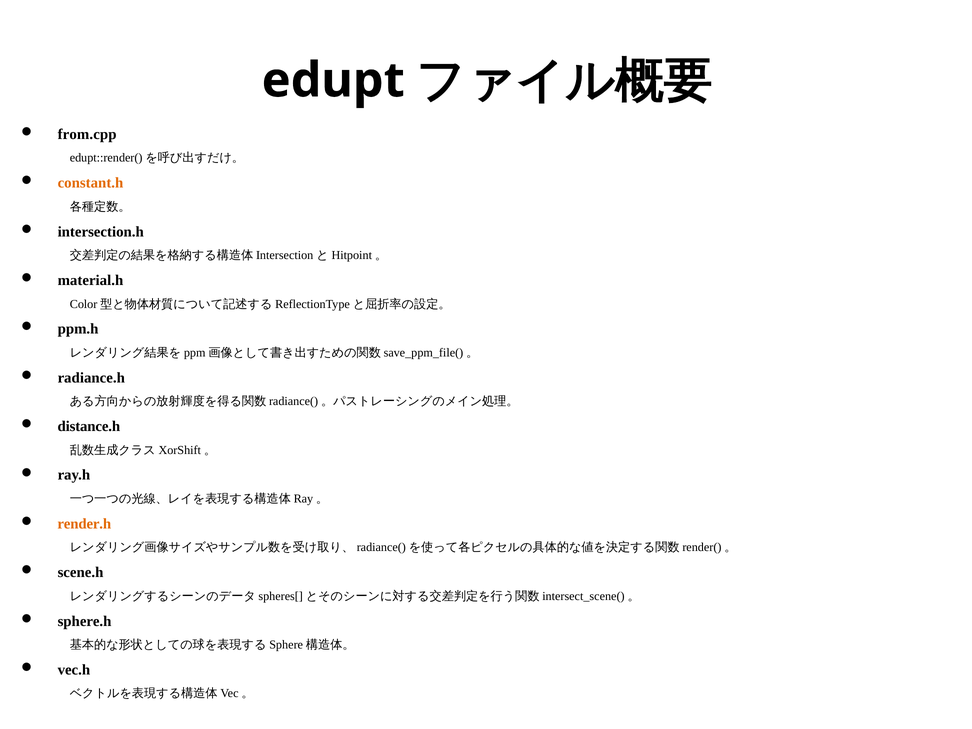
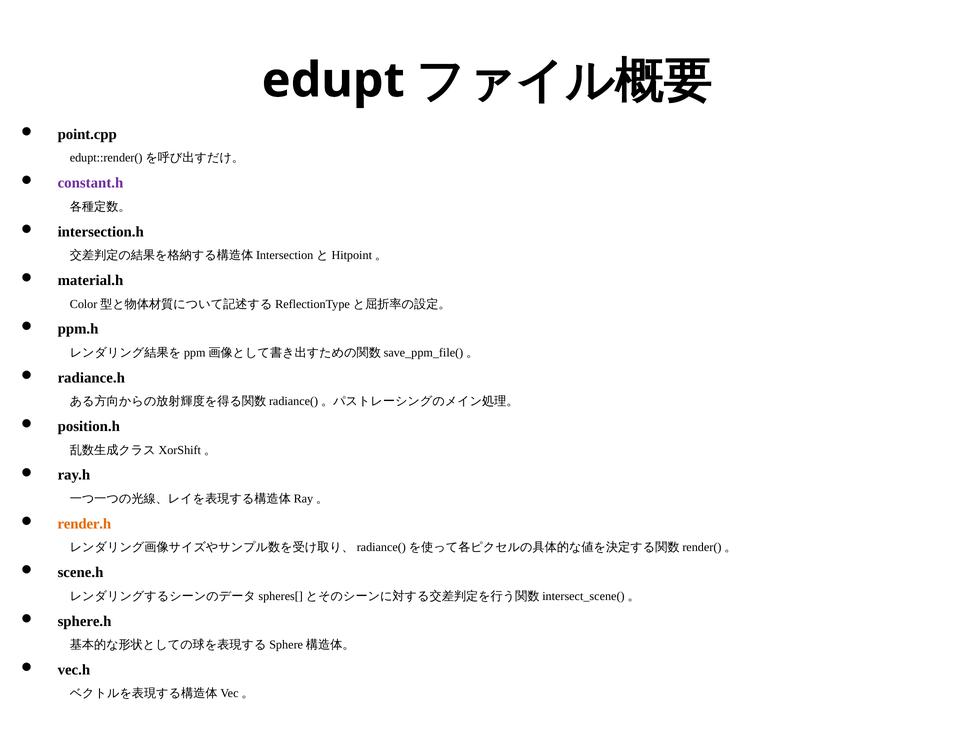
from.cpp: from.cpp -> point.cpp (87, 134)
constant.h colour: orange -> purple (90, 183)
distance.h: distance.h -> position.h (89, 426)
